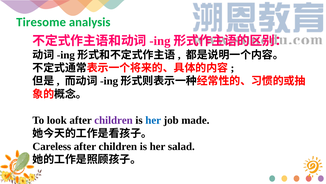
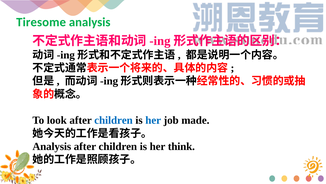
children colour: purple -> blue (113, 120)
Careless: Careless -> Analysis (52, 146)
salad: salad -> think (181, 146)
